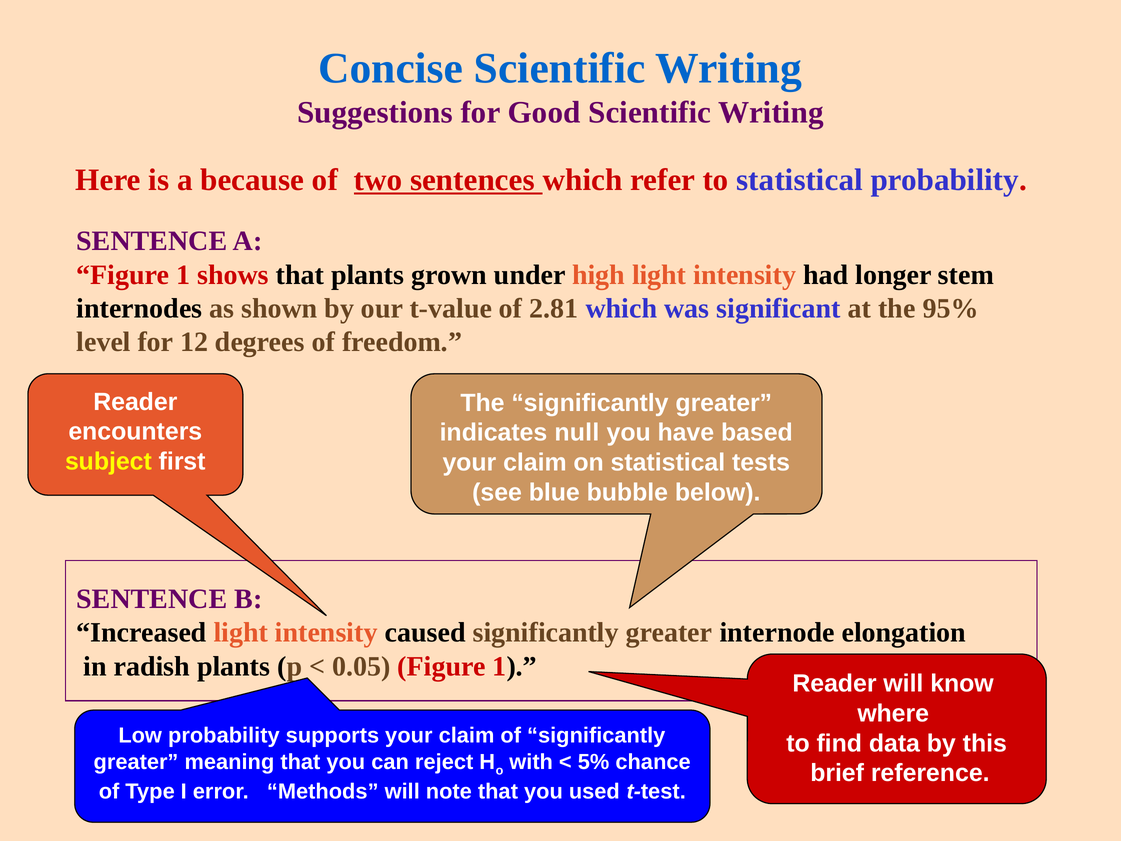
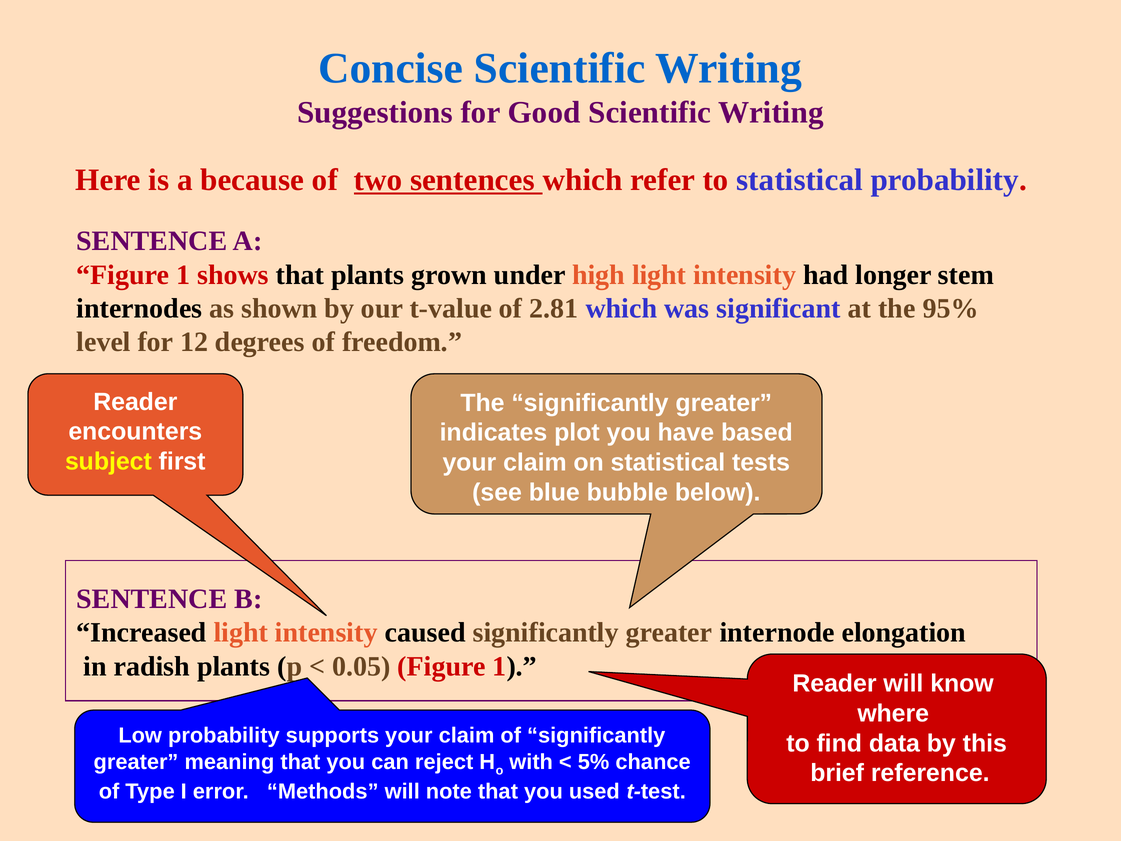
null: null -> plot (577, 433)
